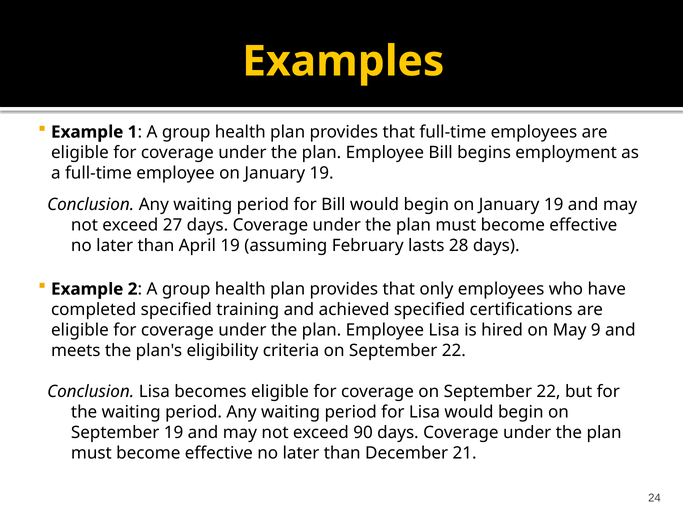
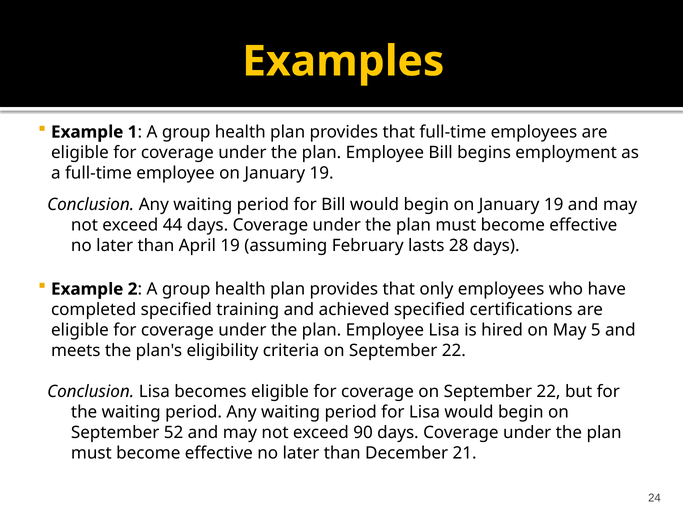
27: 27 -> 44 (173, 225)
9: 9 -> 5 (596, 330)
September 19: 19 -> 52 (174, 433)
